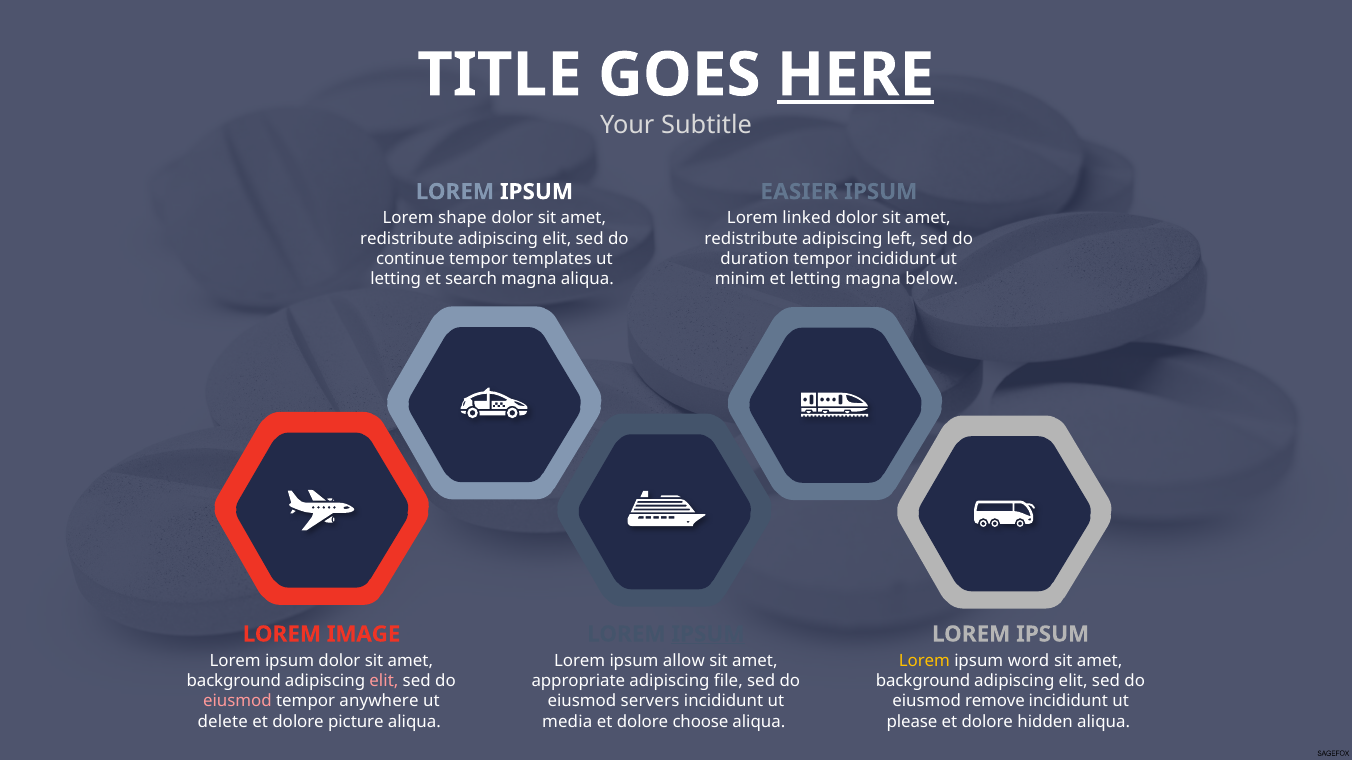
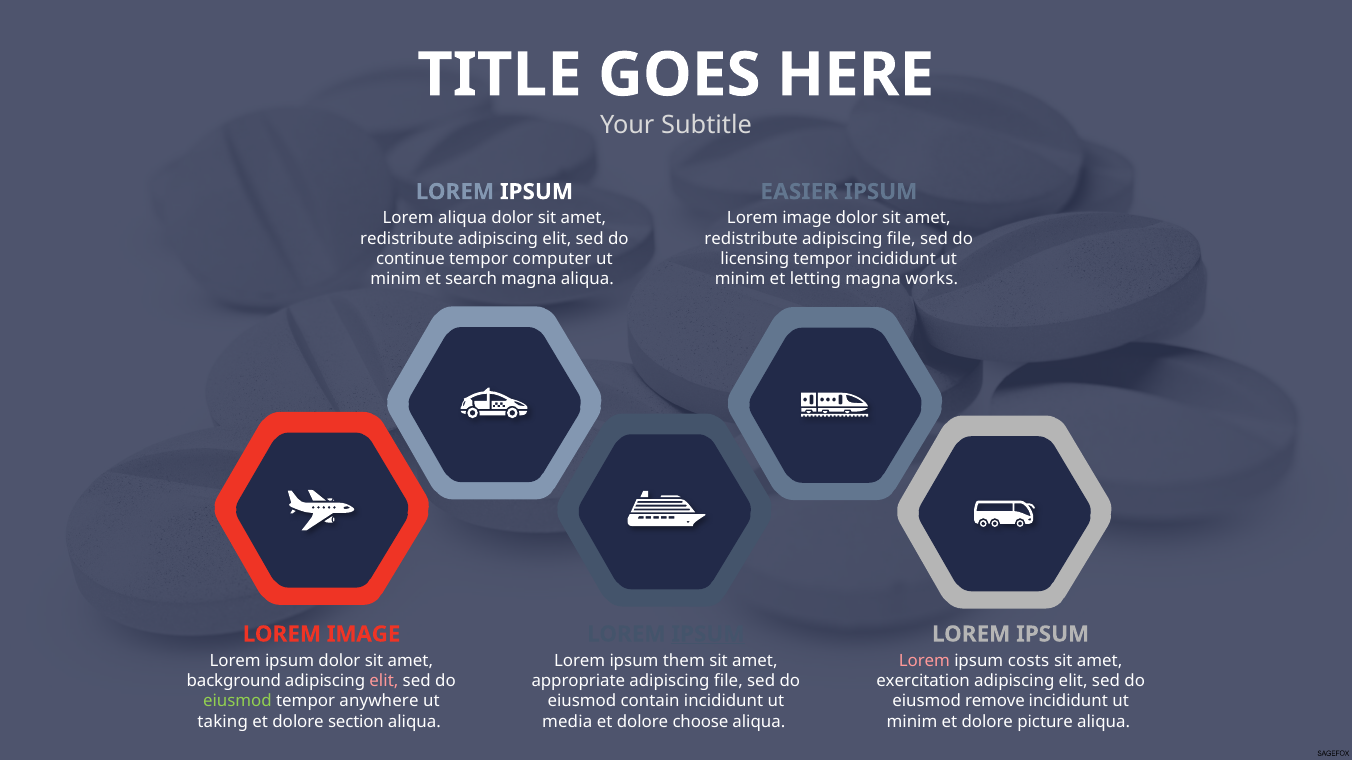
HERE underline: present -> none (855, 75)
Lorem shape: shape -> aliqua (462, 219)
linked: linked -> image (807, 219)
left: left -> file (901, 239)
templates: templates -> computer (552, 259)
duration: duration -> licensing (755, 259)
letting: letting -> minim (396, 279)
below: below -> works (932, 279)
allow: allow -> them (684, 661)
Lorem colour: yellow -> pink (924, 661)
word: word -> costs (1029, 661)
background: background -> exercitation (923, 681)
eiusmod colour: pink -> light green (237, 702)
servers: servers -> contain (650, 702)
delete: delete -> taking (223, 722)
picture: picture -> section (356, 722)
please: please -> minim (912, 722)
hidden: hidden -> picture (1045, 722)
